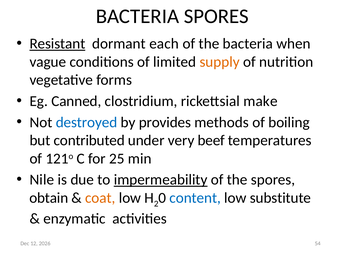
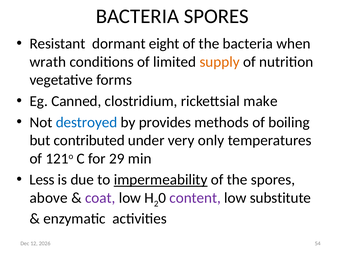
Resistant underline: present -> none (57, 44)
each: each -> eight (164, 44)
vague: vague -> wrath (48, 62)
beef: beef -> only (211, 141)
25: 25 -> 29 (117, 159)
Nile: Nile -> Less (42, 180)
obtain: obtain -> above (49, 198)
coat colour: orange -> purple (100, 198)
content colour: blue -> purple (195, 198)
